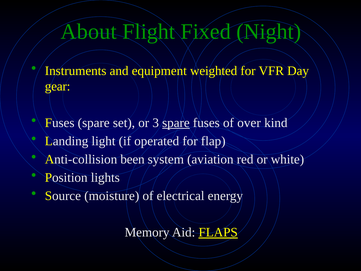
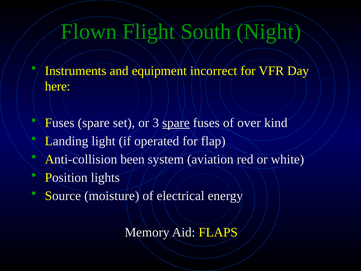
About: About -> Flown (89, 32)
Fixed: Fixed -> South (206, 32)
weighted: weighted -> incorrect (214, 71)
gear: gear -> here (58, 86)
FLAPS underline: present -> none (218, 232)
